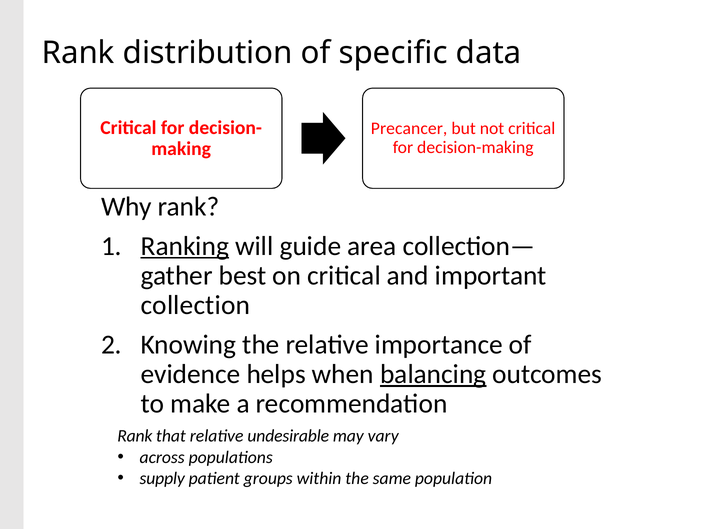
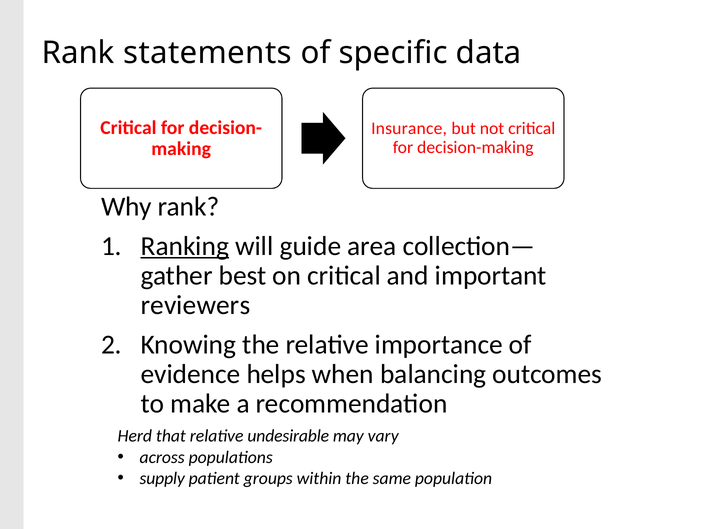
distribution: distribution -> statements (208, 53)
Precancer: Precancer -> Insurance (409, 129)
collection: collection -> reviewers (195, 305)
balancing underline: present -> none (433, 374)
Rank: Rank -> Herd (135, 436)
